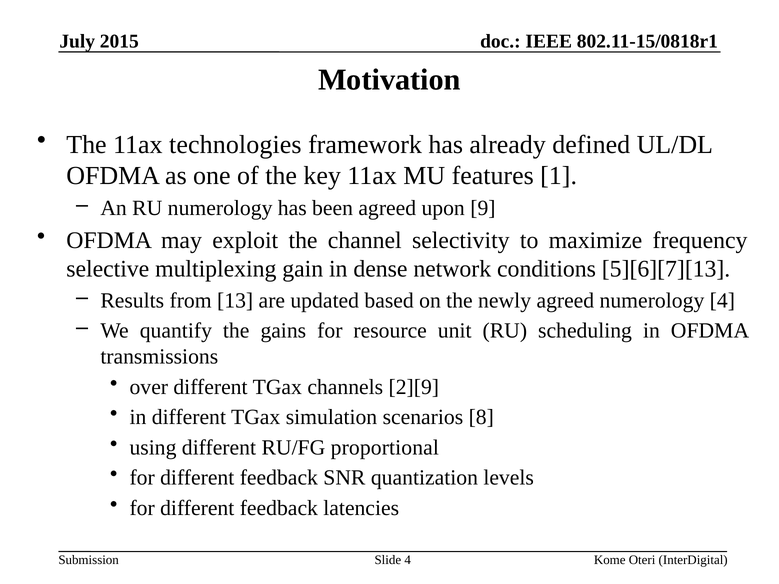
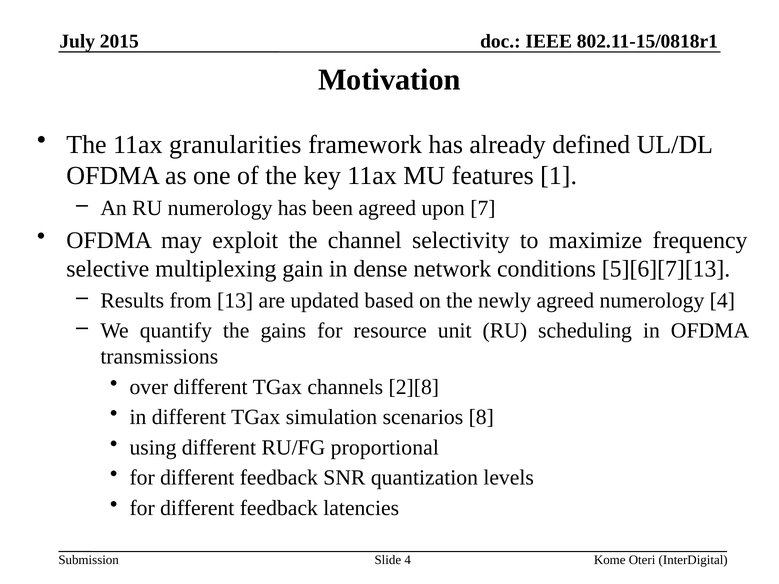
technologies: technologies -> granularities (235, 145)
9: 9 -> 7 (483, 208)
2][9: 2][9 -> 2][8 (414, 387)
